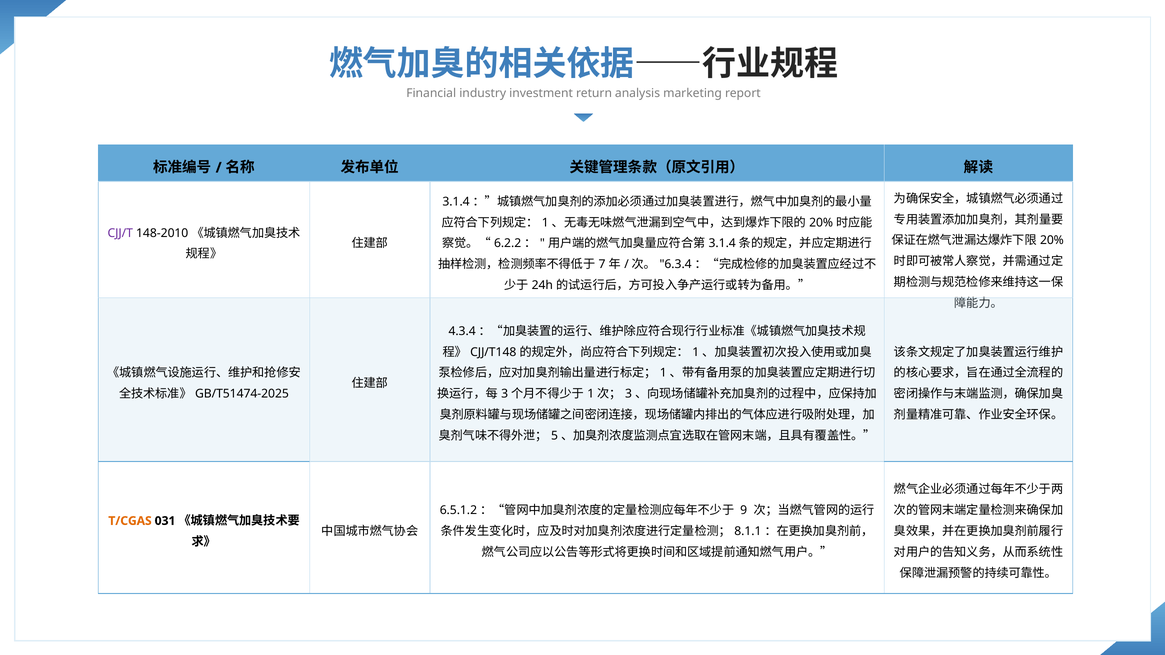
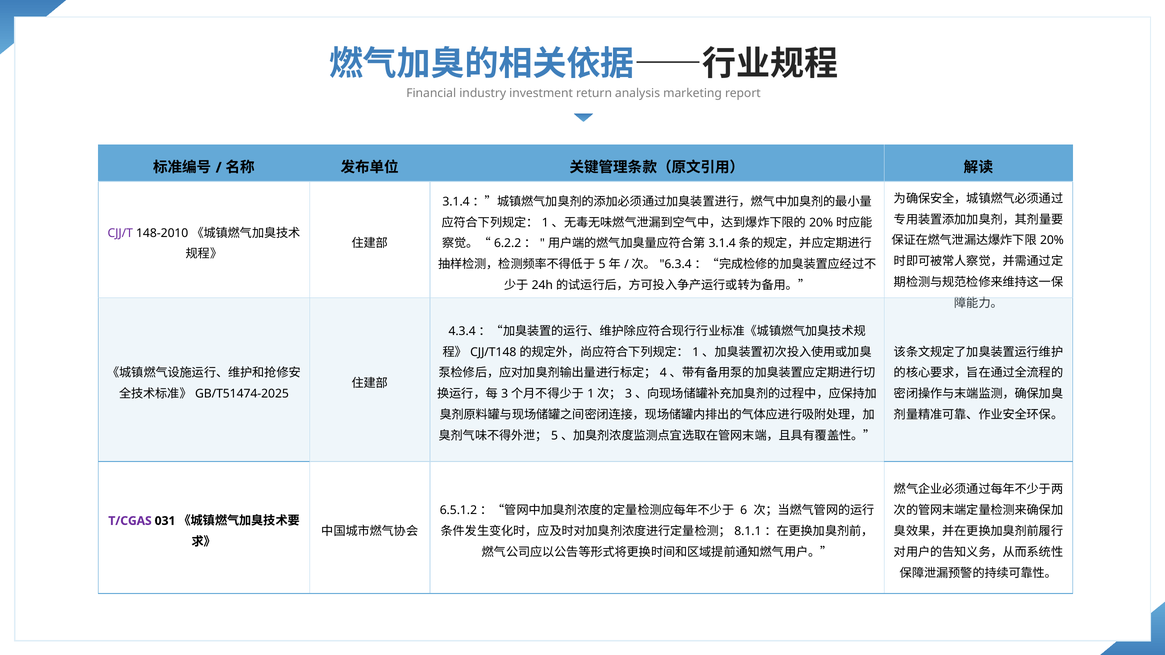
7: 7 -> 5 (602, 265)
1: 1 -> 4 (663, 373)
9: 9 -> 6 (744, 511)
T/CGAS colour: orange -> purple (130, 521)
